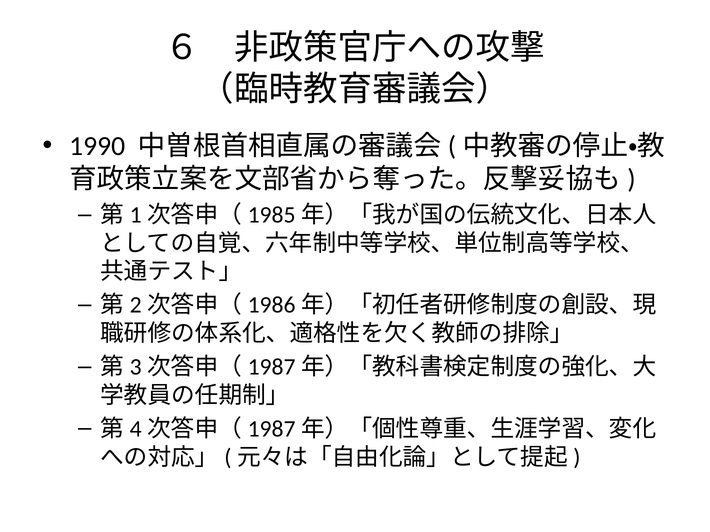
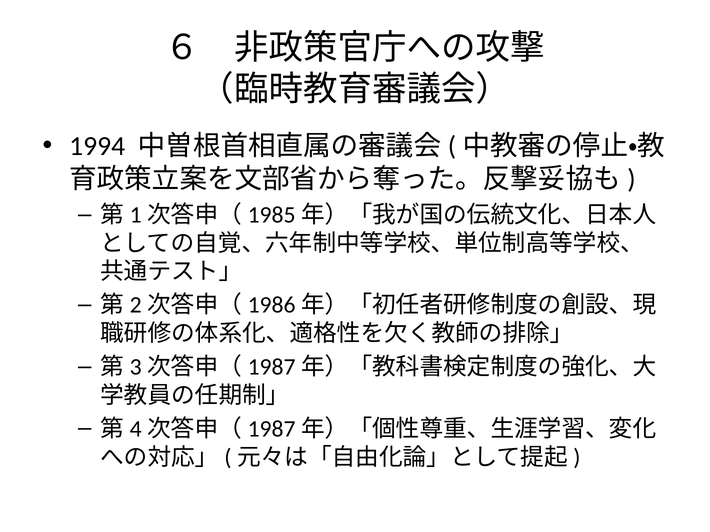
1990: 1990 -> 1994 (97, 146)
